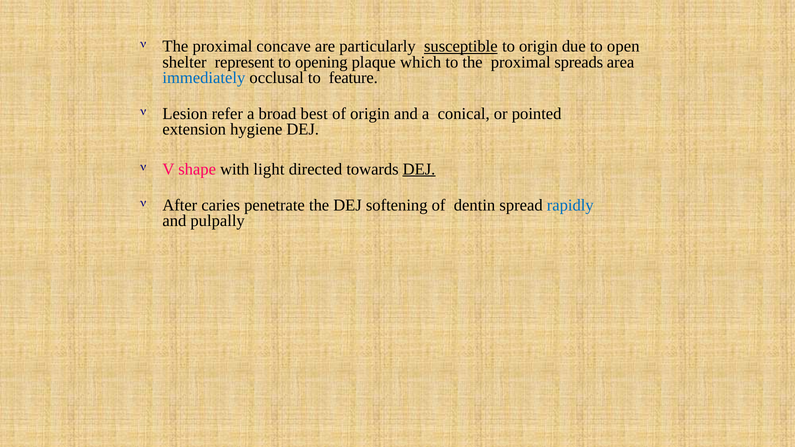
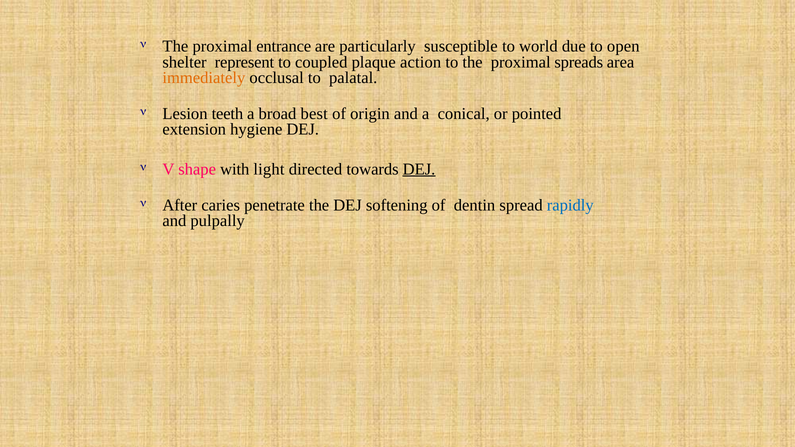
concave: concave -> entrance (284, 46)
susceptible underline: present -> none (461, 46)
to origin: origin -> world (538, 46)
opening: opening -> coupled (321, 62)
which: which -> action (421, 62)
immediately colour: blue -> orange (204, 78)
feature: feature -> palatal (353, 78)
refer: refer -> teeth (227, 114)
